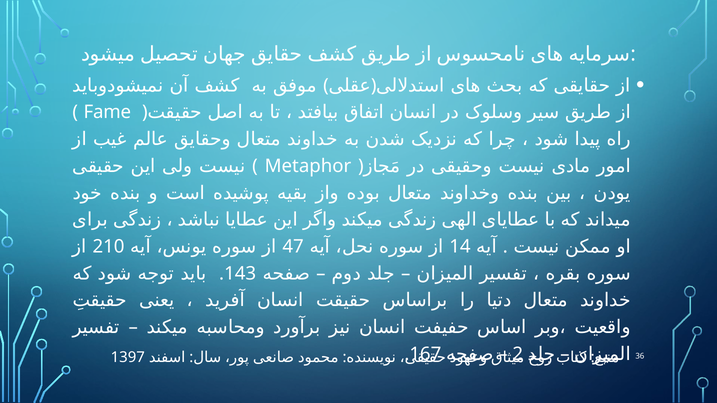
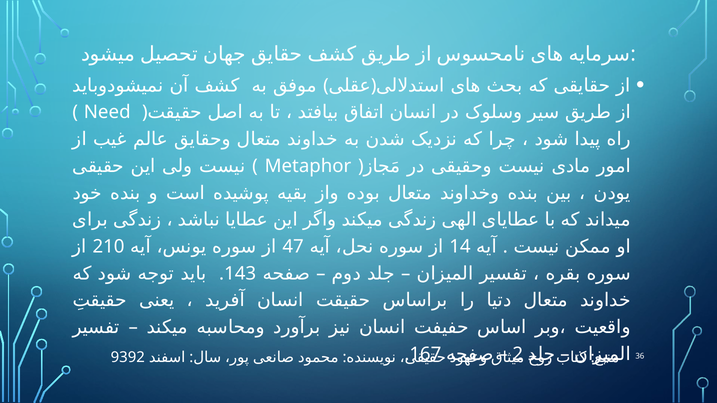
Fame: Fame -> Need (107, 112)
1397: 1397 -> 9392 (128, 358)
